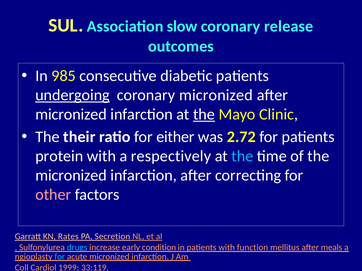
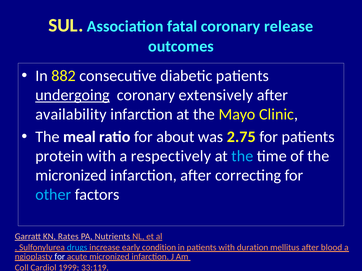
slow: slow -> fatal (182, 26)
985: 985 -> 882 (64, 76)
coronary micronized: micronized -> extensively (216, 95)
micronized: micronized -> availability (71, 115)
the underline: present -> none (204, 115)
their: their -> meal (79, 137)
either: either -> about (175, 137)
2.72: 2.72 -> 2.75 (241, 137)
other colour: pink -> light blue (53, 195)
Secretion: Secretion -> Nutrients (112, 237)
function: function -> duration (253, 248)
meals: meals -> blood (332, 248)
for colour: light blue -> white (60, 257)
